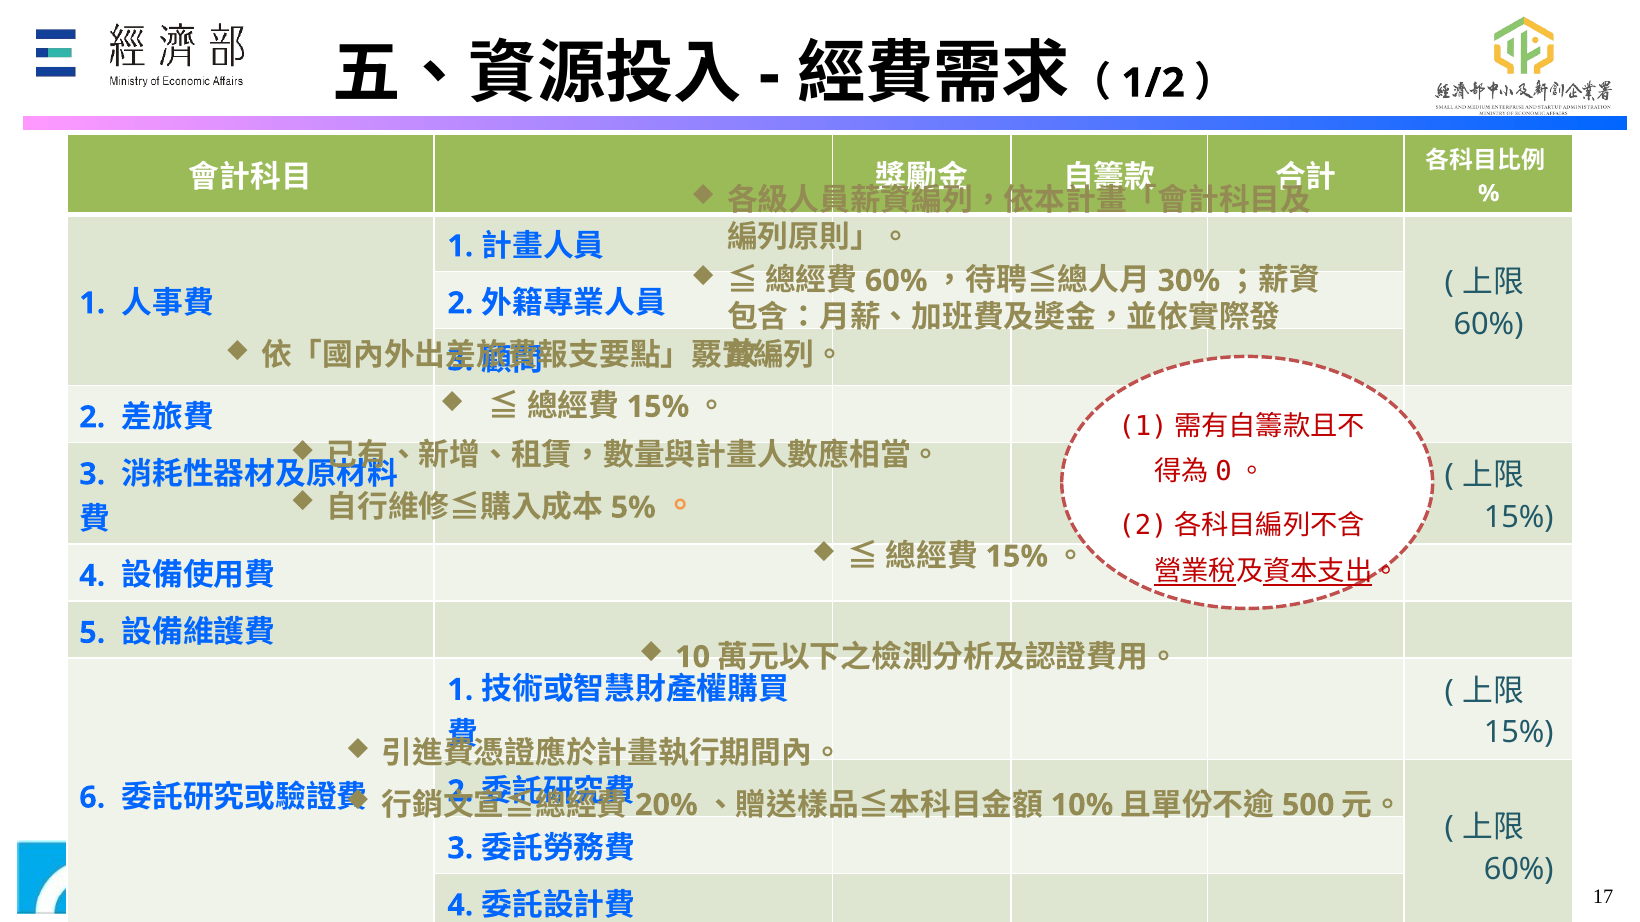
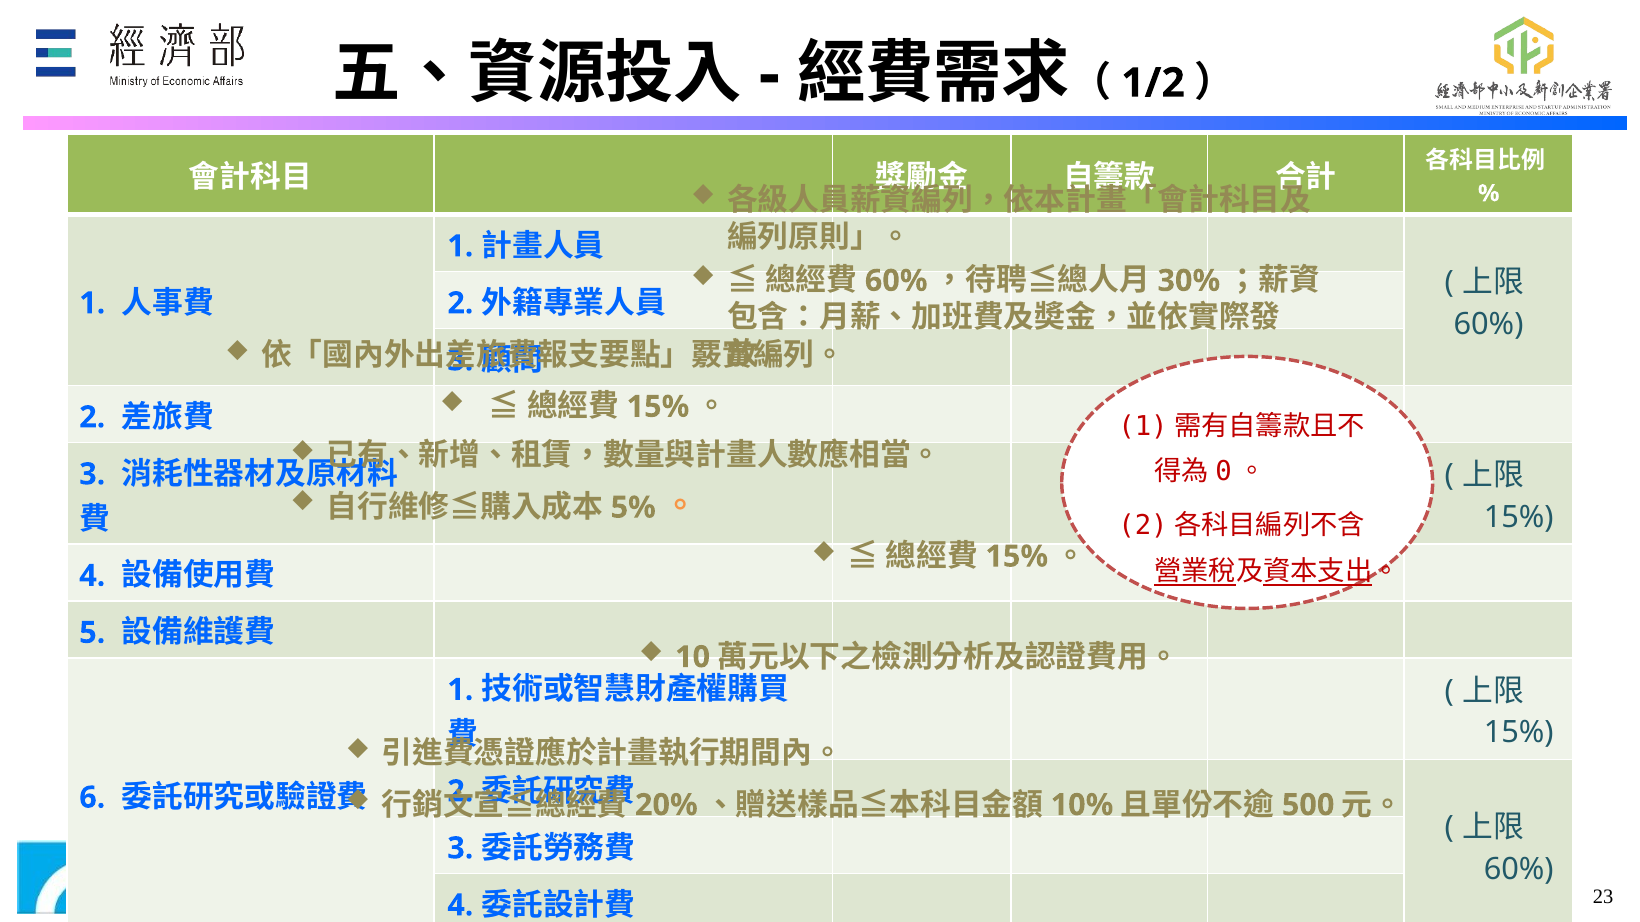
17: 17 -> 23 (1603, 897)
